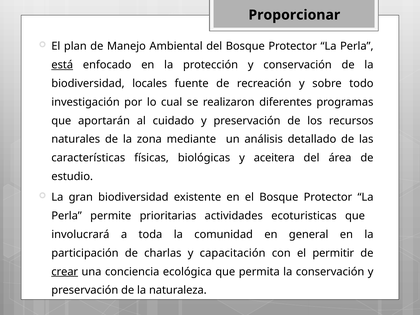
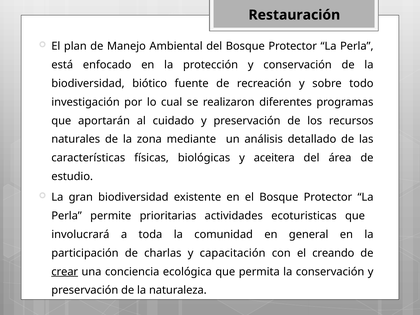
Proporcionar: Proporcionar -> Restauración (294, 15)
está underline: present -> none (62, 65)
locales: locales -> biótico (150, 83)
permitir: permitir -> creando (333, 253)
